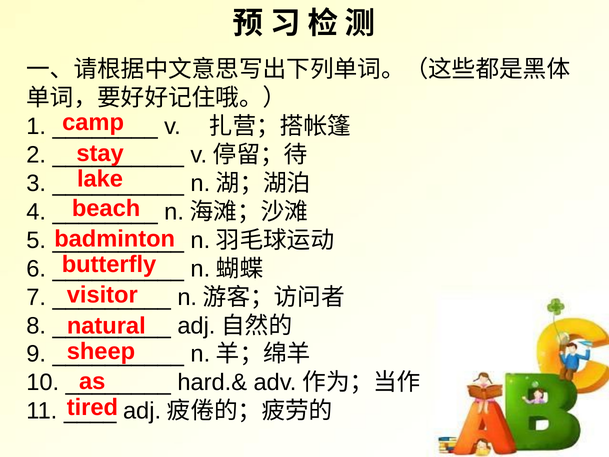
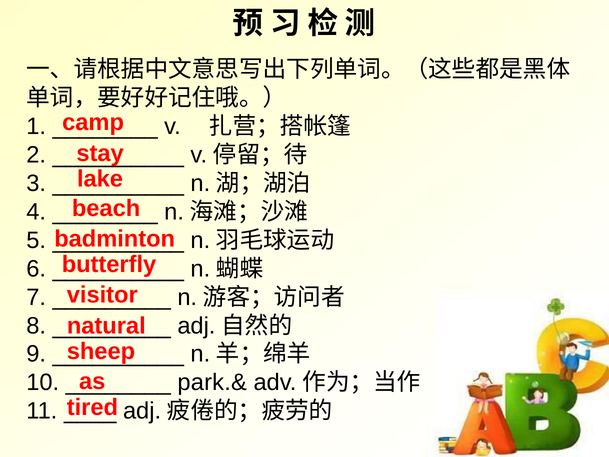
hard.&: hard.& -> park.& (212, 382)
